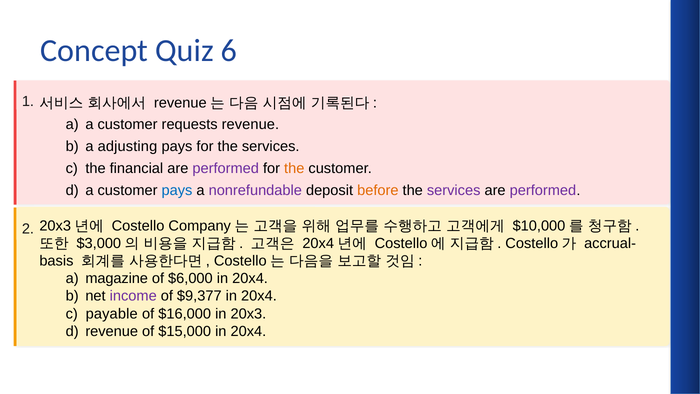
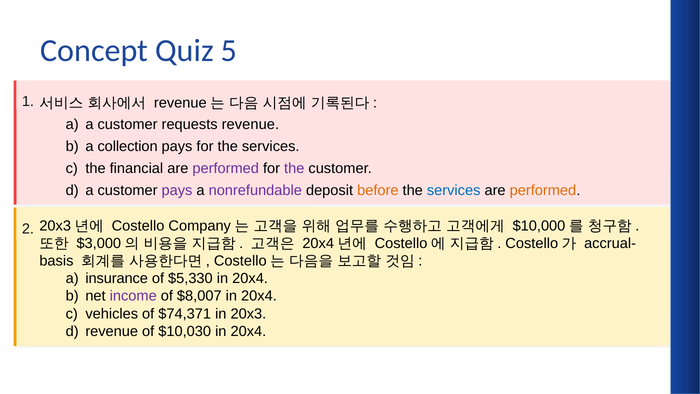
6: 6 -> 5 (229, 51)
adjusting: adjusting -> collection (128, 146)
the colour: orange -> purple (294, 168)
pays colour: blue -> purple (177, 190)
services colour: purple -> blue (454, 190)
performed colour: purple -> orange (543, 190)
magazine: magazine -> insurance (117, 278)
$6,000: $6,000 -> $5,330 (190, 278)
$9,377: $9,377 -> $8,007 (199, 296)
payable: payable -> vehicles (112, 313)
$16,000: $16,000 -> $74,371 (185, 313)
$15,000: $15,000 -> $10,030 (185, 331)
